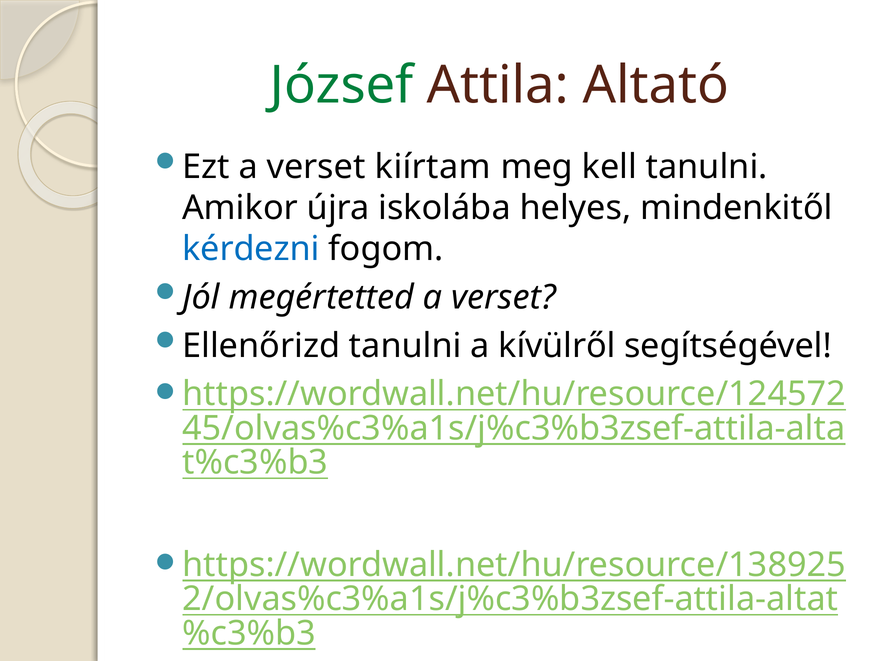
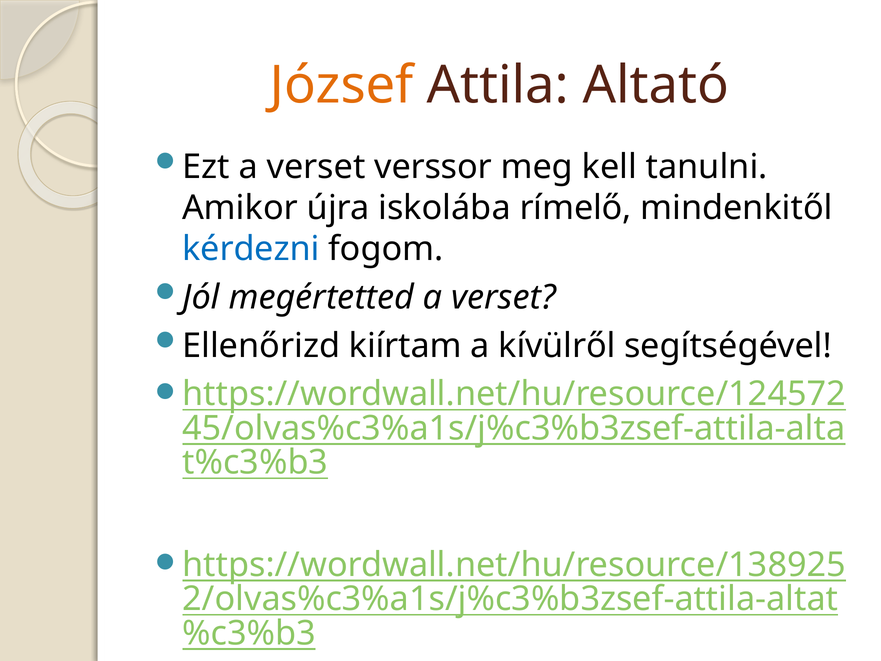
József colour: green -> orange (342, 85)
kiírtam: kiírtam -> verssor (433, 167)
helyes: helyes -> rímelő (576, 208)
Ellenőrizd tanulni: tanulni -> kiírtam (405, 346)
